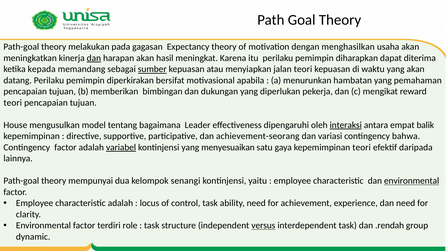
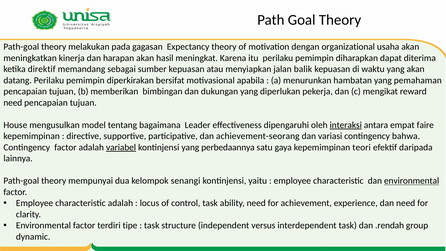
menghasilkan: menghasilkan -> organizational (348, 47)
dan underline: present -> none (94, 58)
kepada: kepada -> direktif (42, 69)
sumber underline: present -> none (152, 69)
jalan teori: teori -> balik (303, 69)
teori: teori -> need (13, 103)
balik: balik -> faire (425, 125)
menyesuaikan: menyesuaikan -> perbedaannya (228, 147)
role: role -> tipe (130, 225)
versus underline: present -> none (263, 225)
